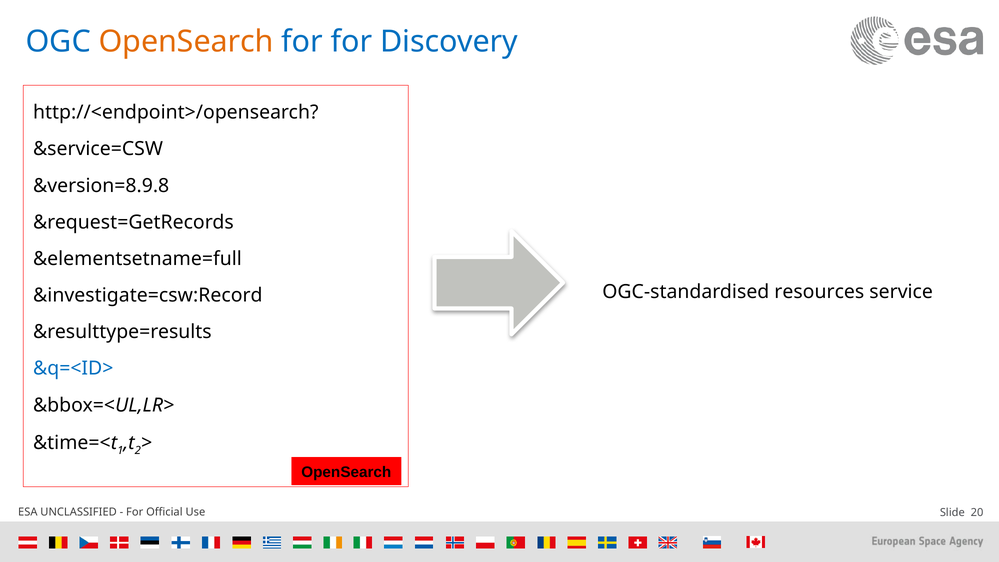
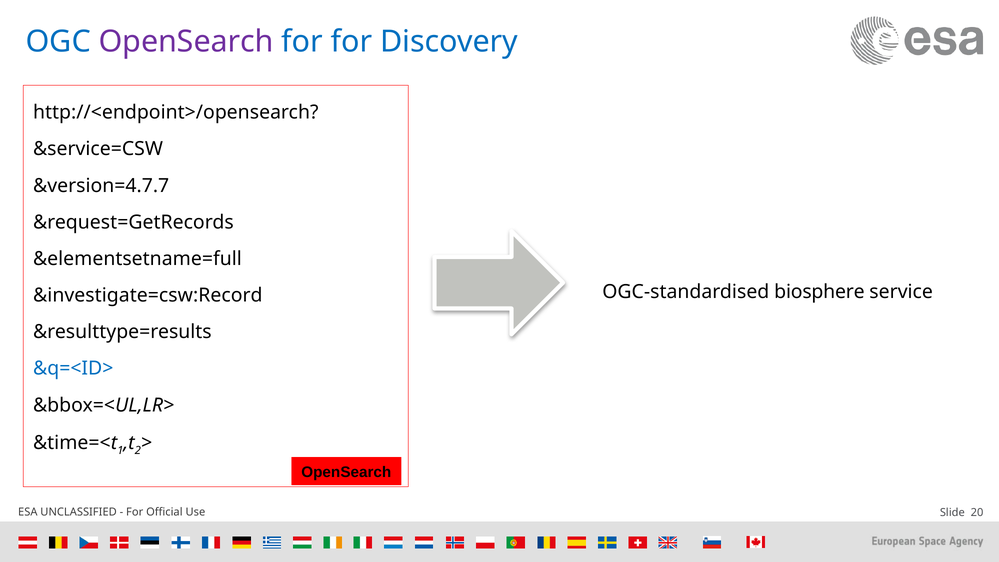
OpenSearch colour: orange -> purple (186, 42)
&version=8.9.8: &version=8.9.8 -> &version=4.7.7 (101, 186)
resources: resources -> biosphere (819, 292)
